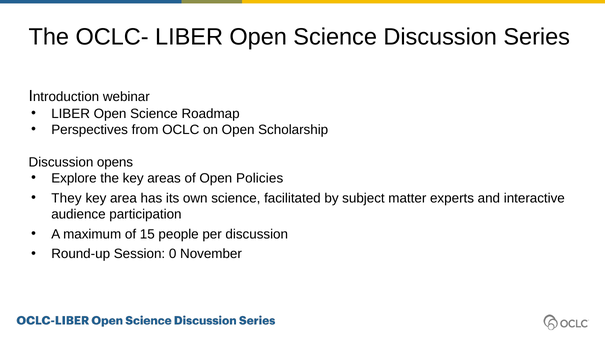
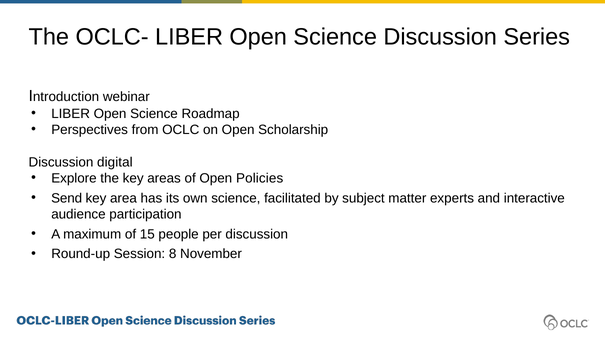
opens: opens -> digital (115, 162)
They: They -> Send (67, 198)
0: 0 -> 8 (173, 253)
